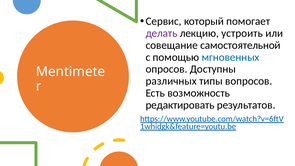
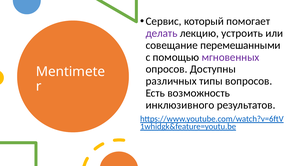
самостоятельной: самостоятельной -> перемешанными (240, 45)
мгновенных colour: blue -> purple (230, 57)
редактировать: редактировать -> инклюзивного (180, 105)
